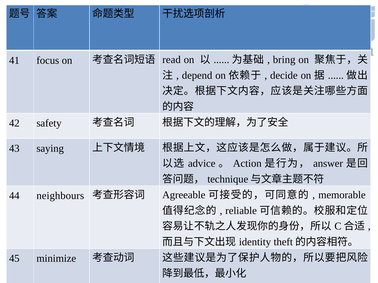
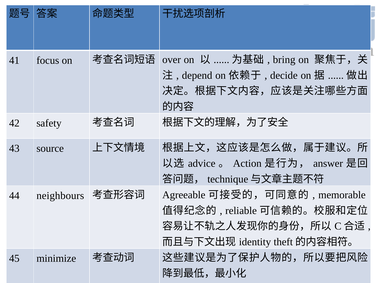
read: read -> over (172, 60)
saying: saying -> source (50, 149)
